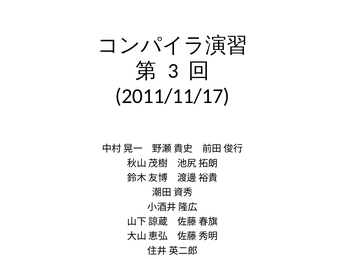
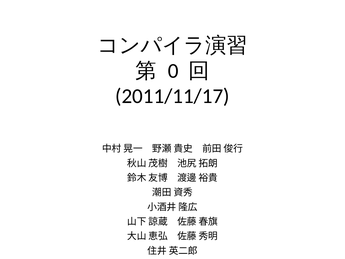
3: 3 -> 0 (173, 71)
